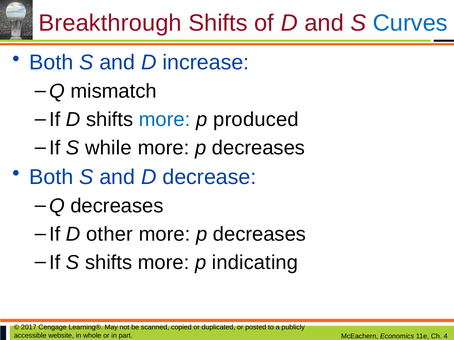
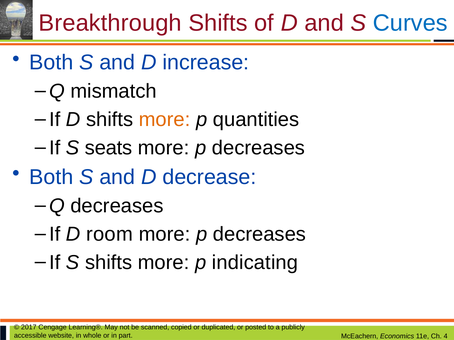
more colour: blue -> orange (165, 120)
produced: produced -> quantities (256, 120)
while: while -> seats (109, 148)
other: other -> room (110, 234)
